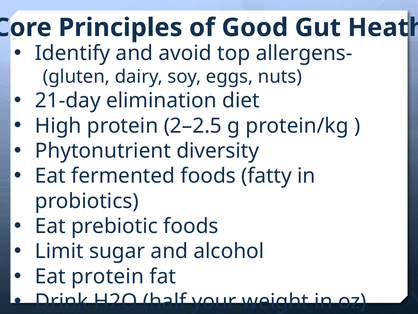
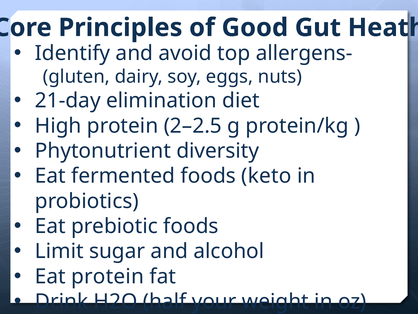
fatty: fatty -> keto (266, 176)
